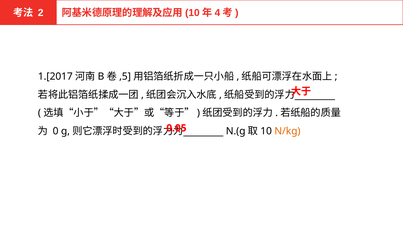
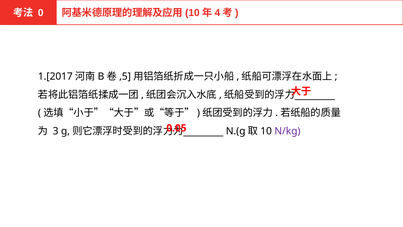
2: 2 -> 0 (41, 13)
0: 0 -> 3 (56, 131)
N/kg colour: orange -> purple (287, 131)
